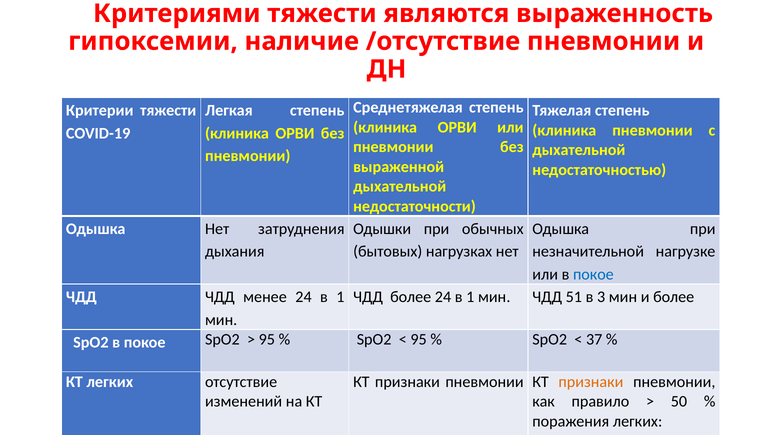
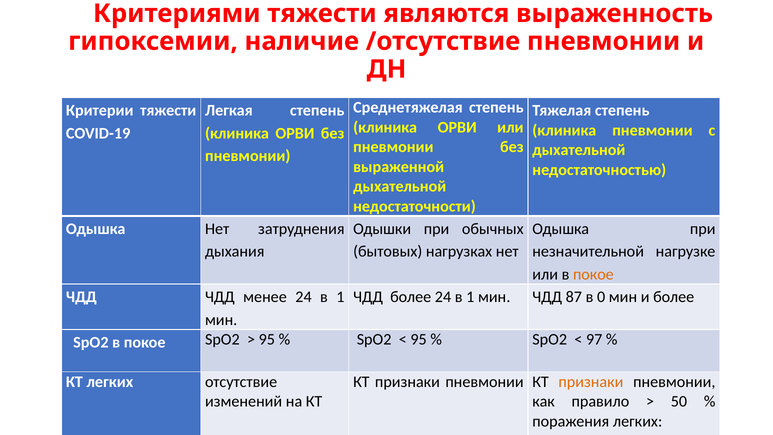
покое colour: blue -> orange (593, 274)
51: 51 -> 87 (574, 297)
3: 3 -> 0 (601, 297)
37: 37 -> 97 (594, 339)
